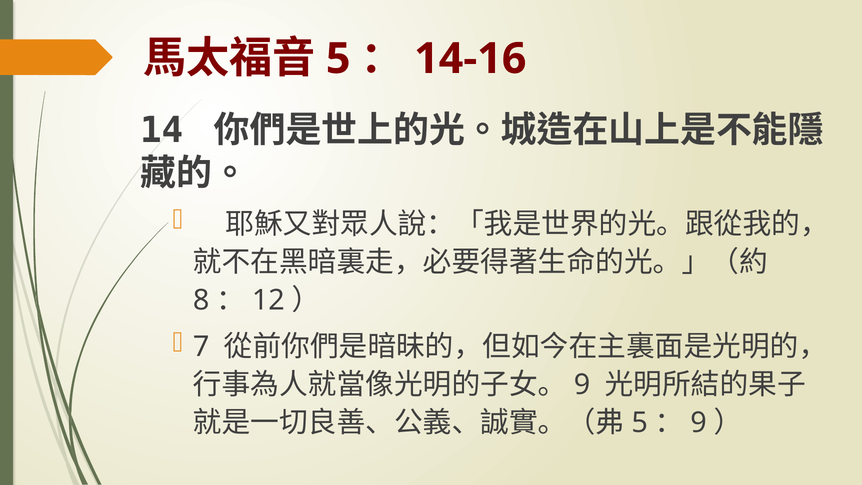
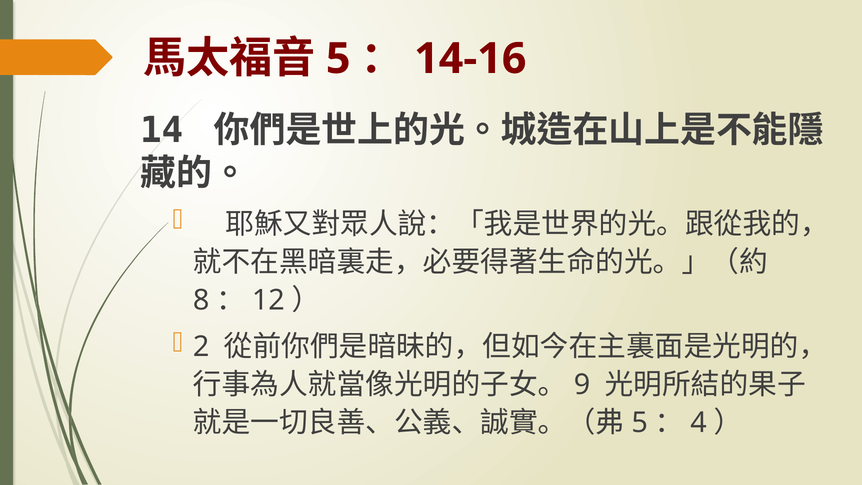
7: 7 -> 2 (201, 347)
9: 9 -> 4 (699, 423)
